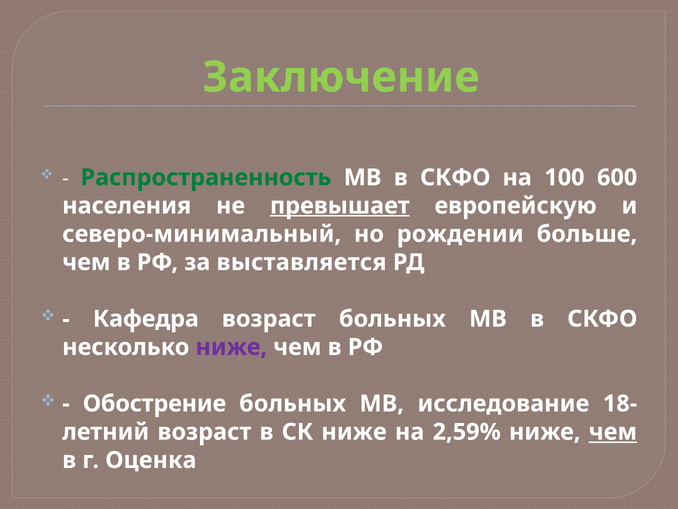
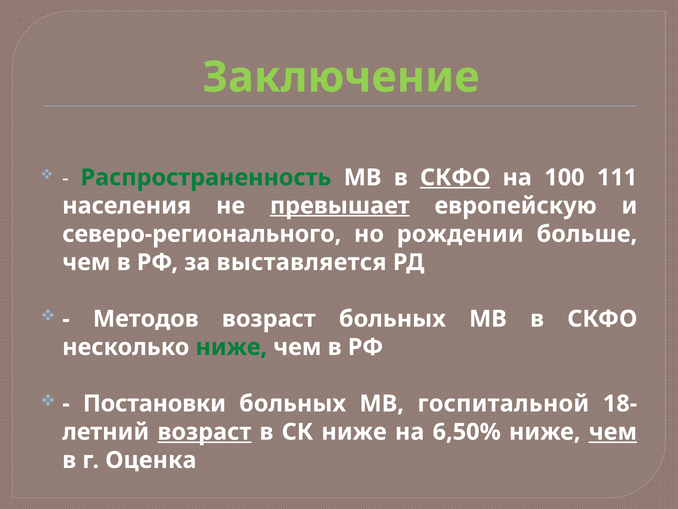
СКФО underline: none -> present (455, 177)
600: 600 -> 111 (617, 177)
северо-минимальный: северо-минимальный -> северо-регионального (202, 234)
Кафедра: Кафедра -> Методов (146, 319)
ниже colour: purple -> green (231, 347)
Обострение: Обострение -> Постановки (155, 403)
исследование: исследование -> госпитальной (503, 403)
возраст underline: none -> present (204, 432)
2,59%: 2,59% -> 6,50% (467, 432)
